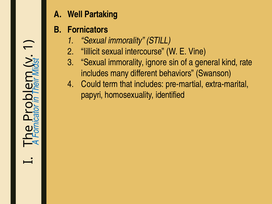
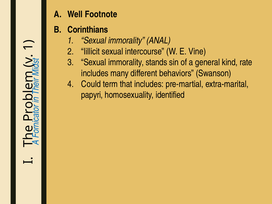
Partaking: Partaking -> Footnote (101, 14)
Fornicators: Fornicators -> Corinthians (88, 30)
STILL: STILL -> ANAL (159, 41)
ignore: ignore -> stands (156, 62)
